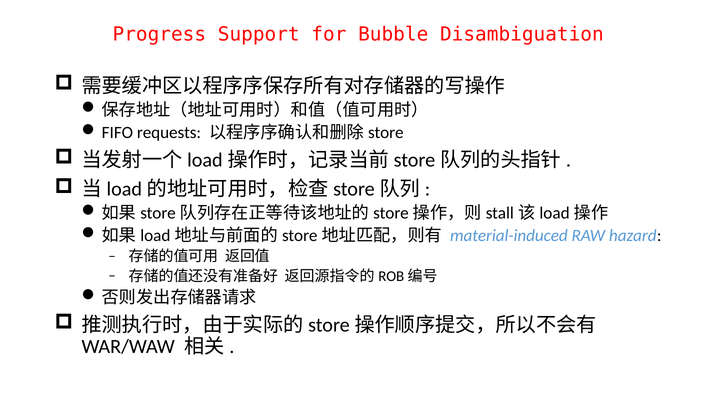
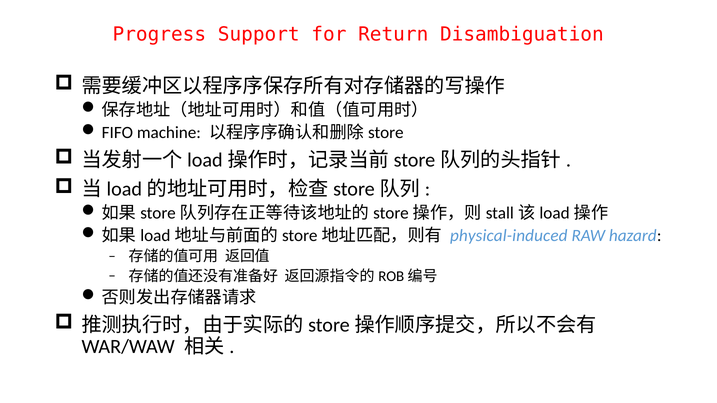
Bubble: Bubble -> Return (393, 34)
requests: requests -> machine (169, 133)
material-induced: material-induced -> physical-induced (509, 236)
